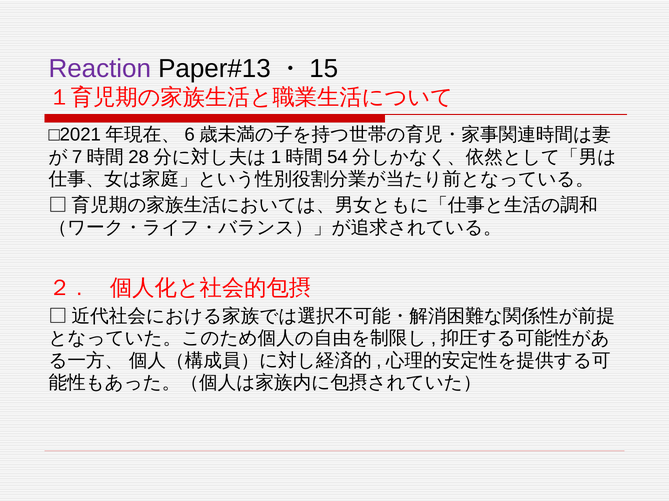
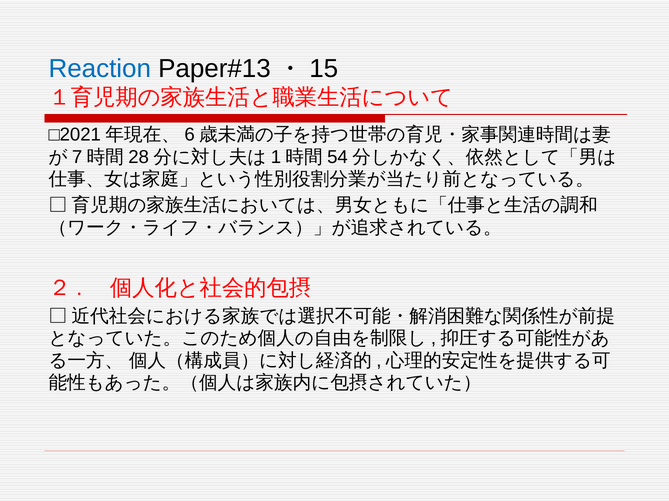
Reaction colour: purple -> blue (100, 69)
